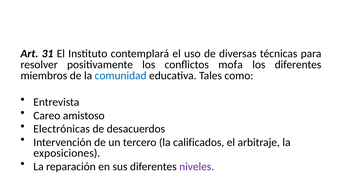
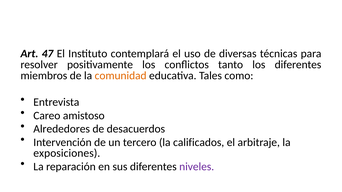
31: 31 -> 47 (48, 54)
mofa: mofa -> tanto (231, 65)
comunidad colour: blue -> orange (121, 76)
Electrónicas: Electrónicas -> Alrededores (62, 129)
